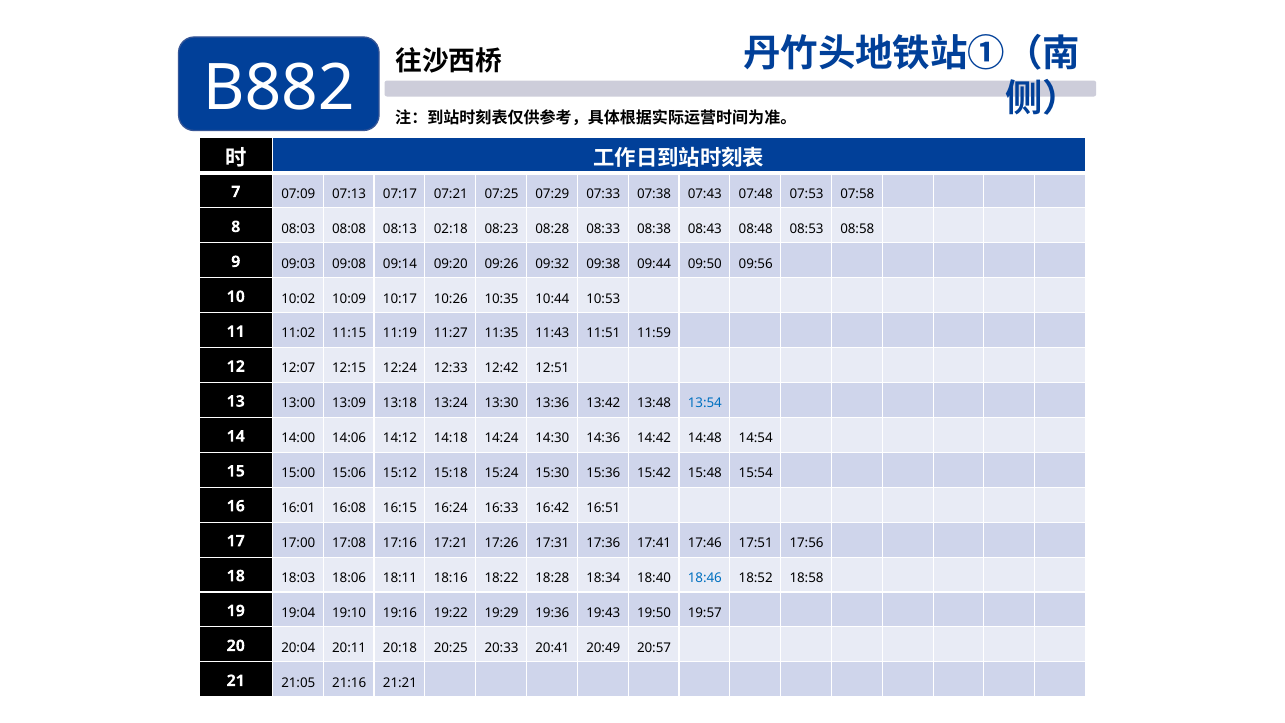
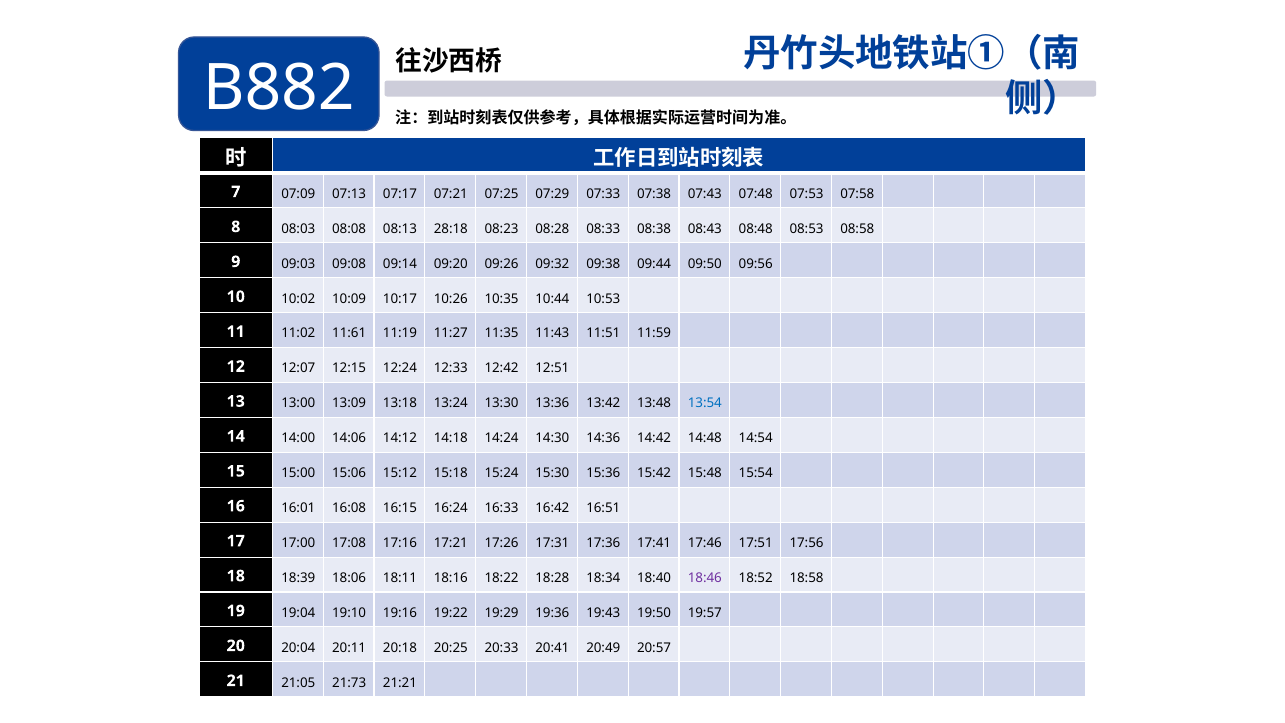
02:18: 02:18 -> 28:18 (451, 229)
11:15: 11:15 -> 11:61 (349, 333)
18:03: 18:03 -> 18:39 (298, 578)
18:46 colour: blue -> purple (705, 578)
21:16: 21:16 -> 21:73 (349, 683)
